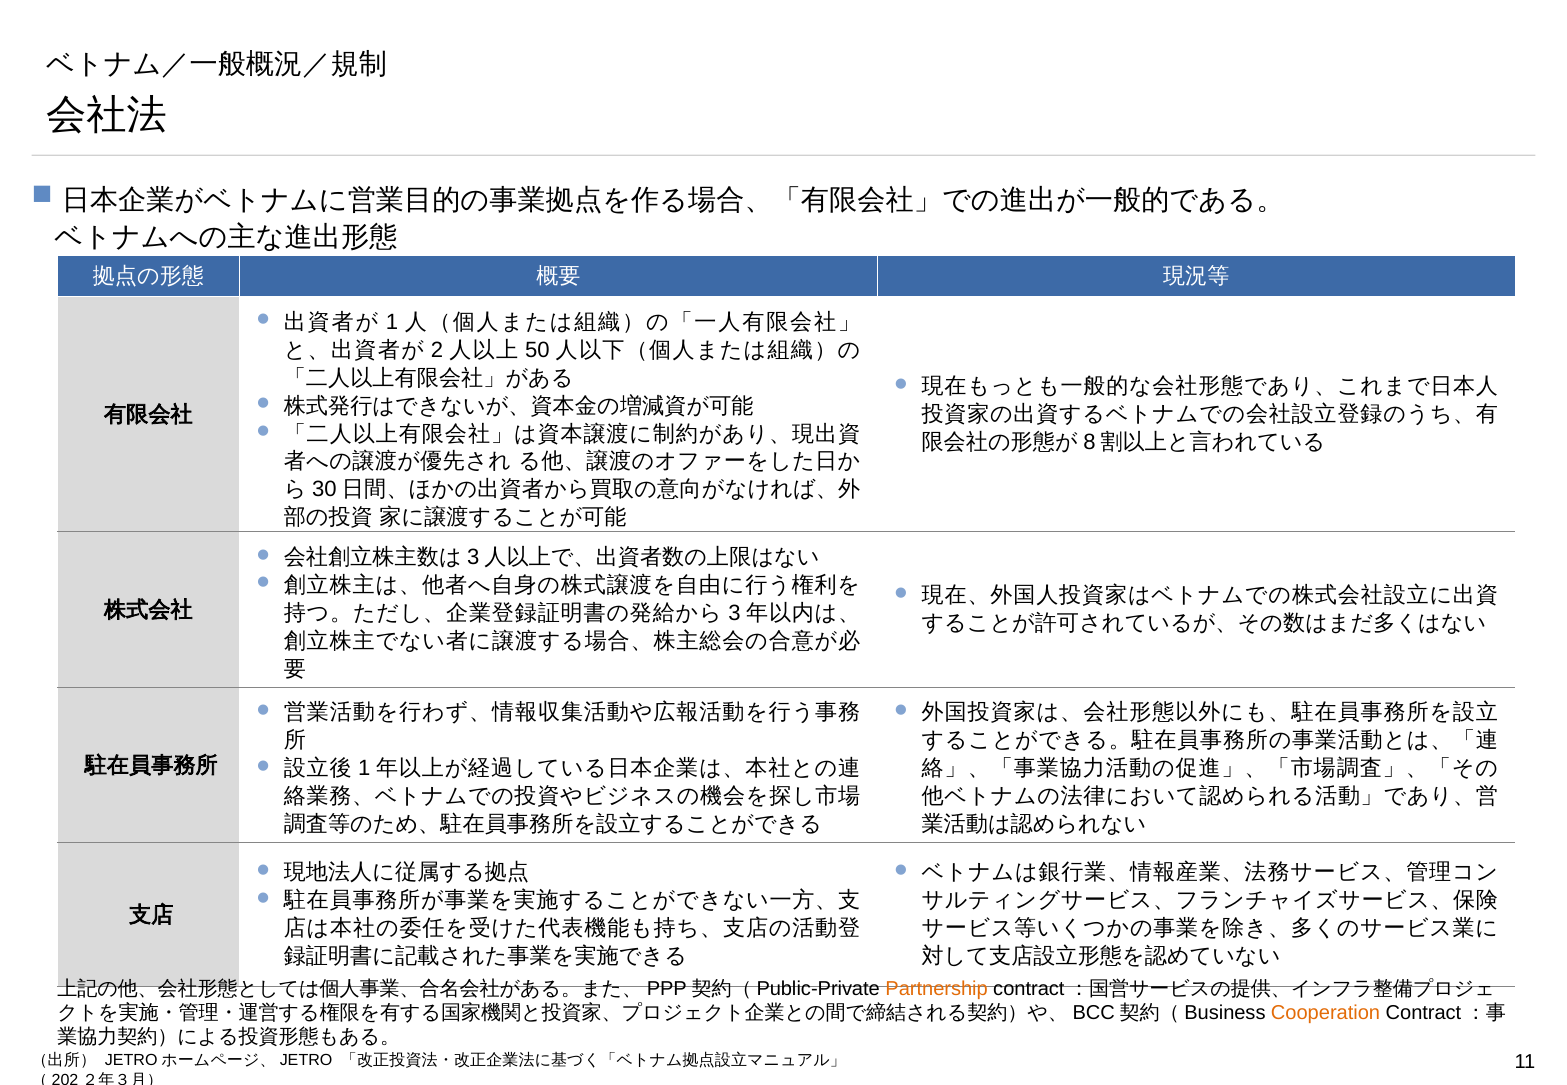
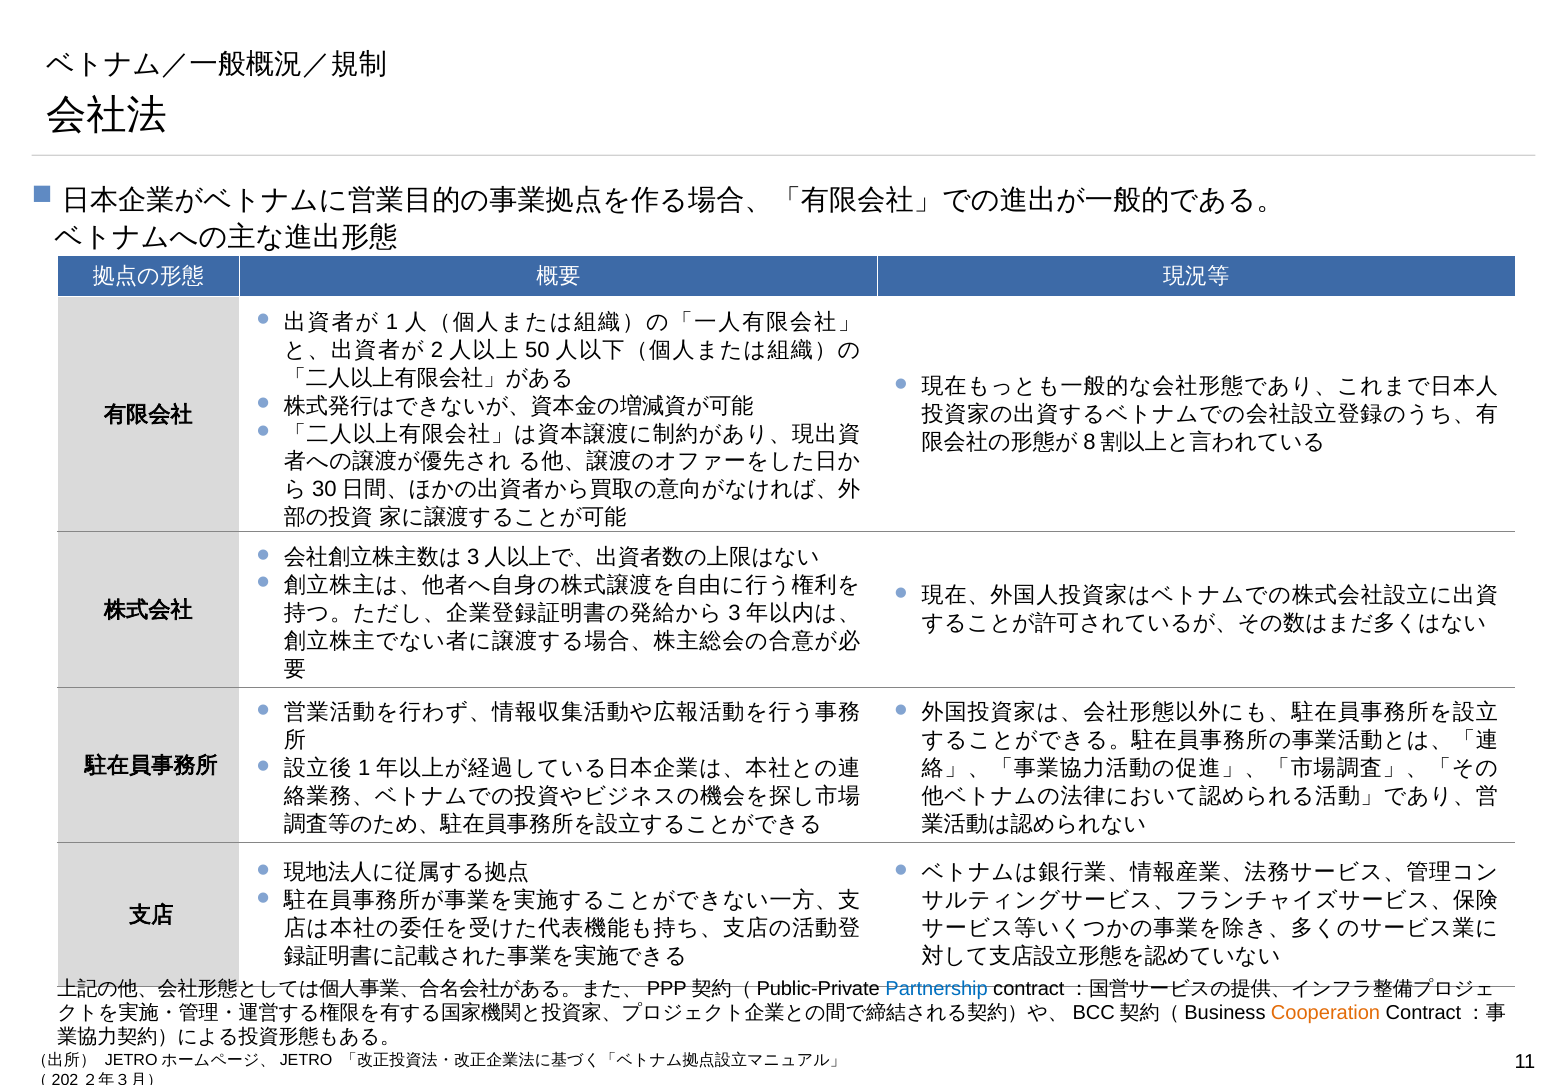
Partnership colour: orange -> blue (937, 989)
